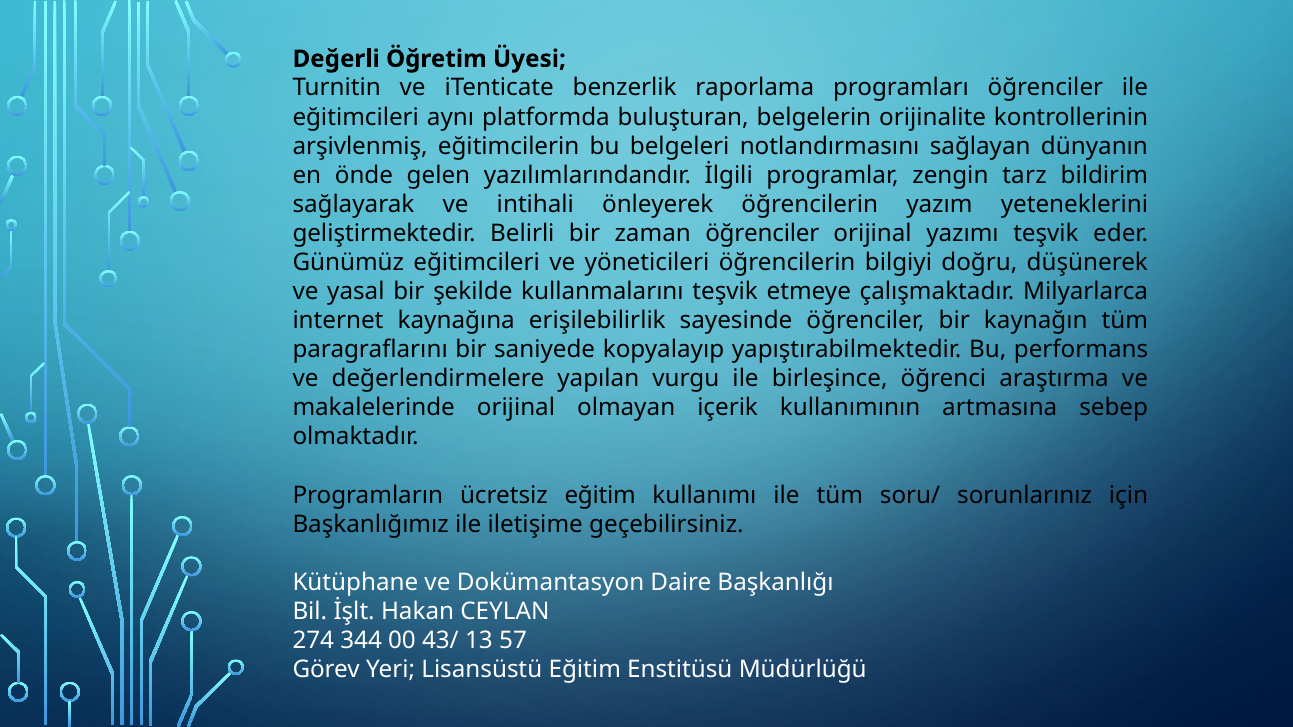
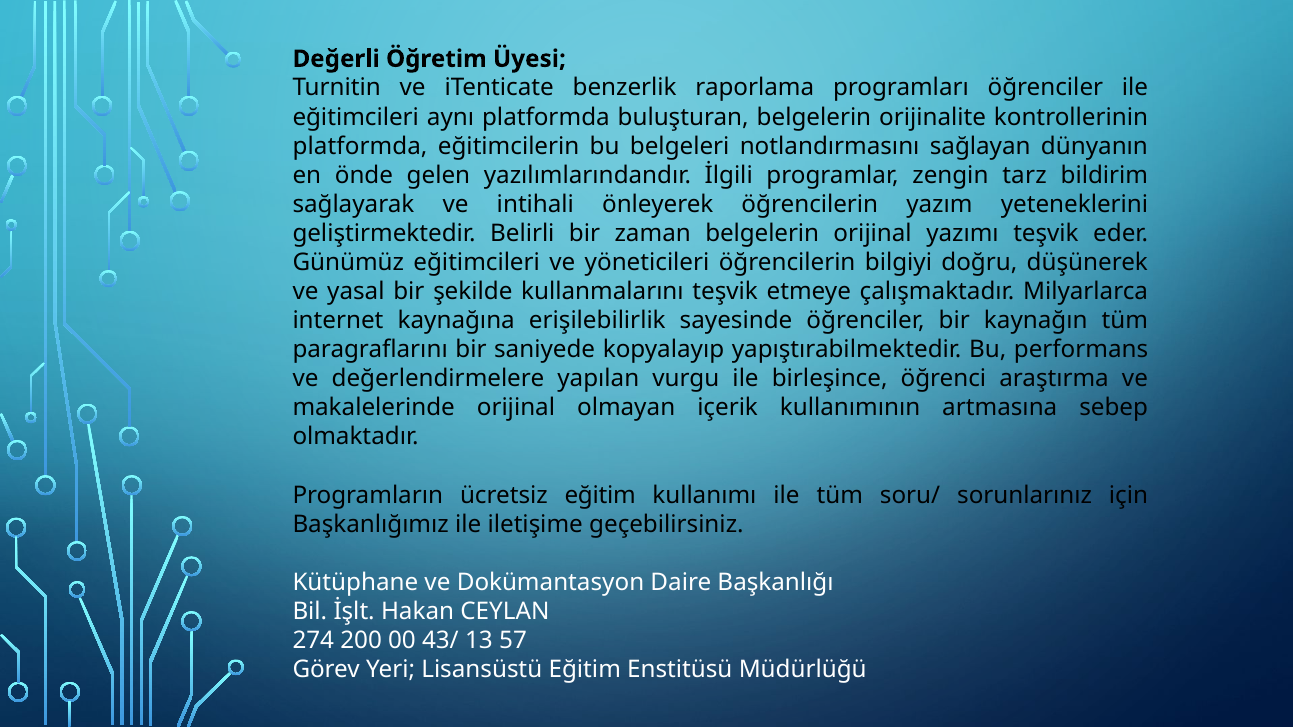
arşivlenmiş: arşivlenmiş -> platformda (360, 146)
zaman öğrenciler: öğrenciler -> belgelerin (762, 233)
344: 344 -> 200 (361, 641)
